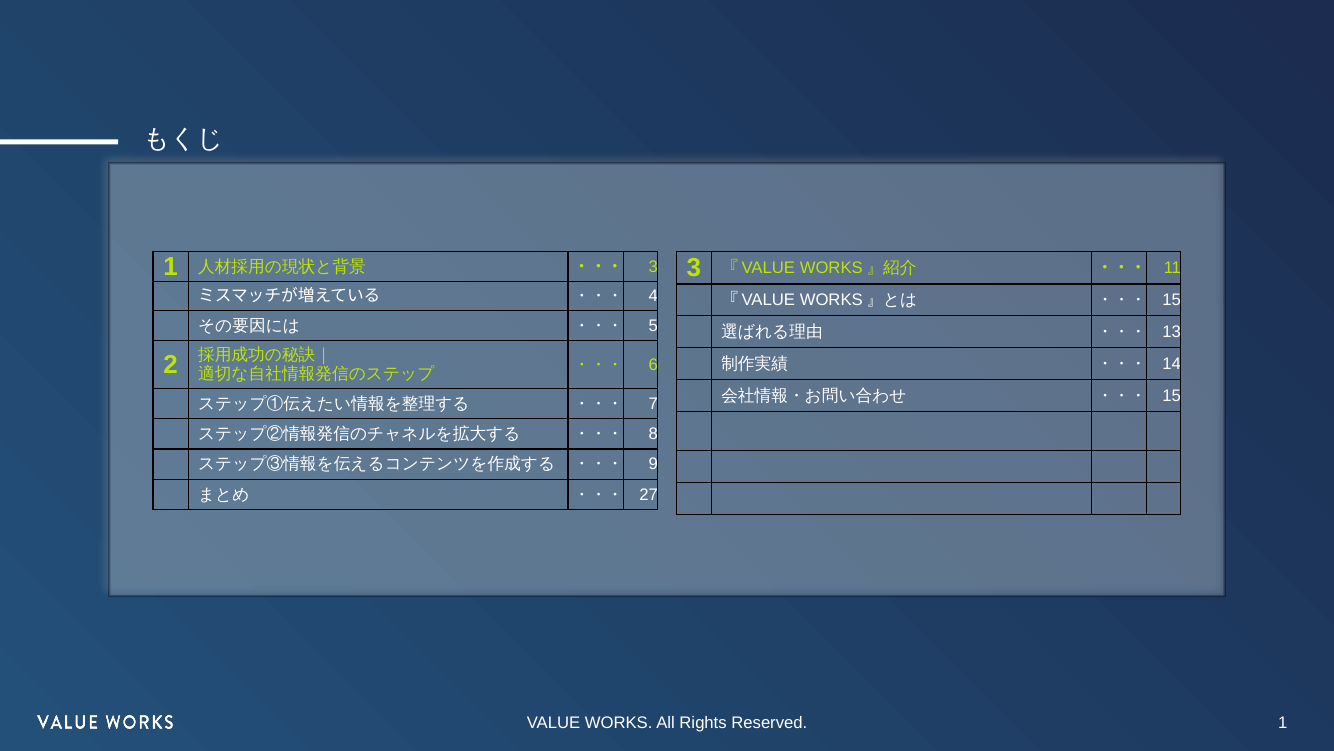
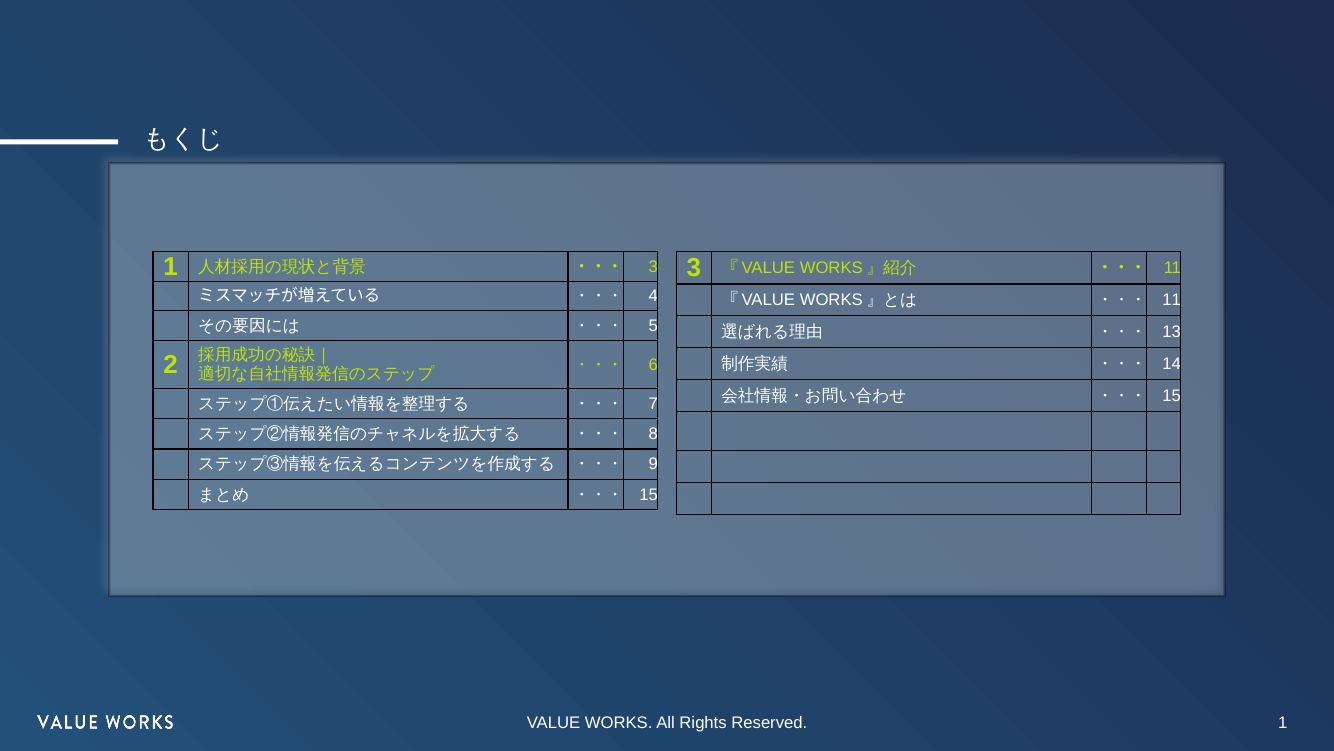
15: 15 -> 11 (1172, 300)
27: 27 -> 15 (649, 494)
